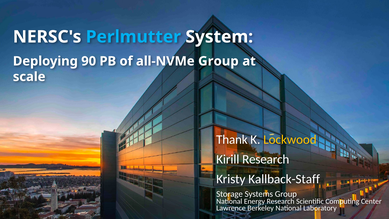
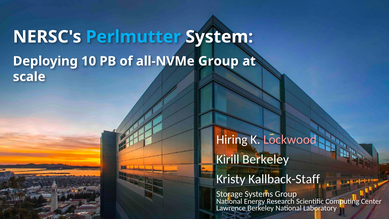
90: 90 -> 10 (89, 61)
Thank: Thank -> Hiring (232, 139)
Lockwood colour: yellow -> pink (290, 139)
Kirill Research: Research -> Berkeley (266, 159)
